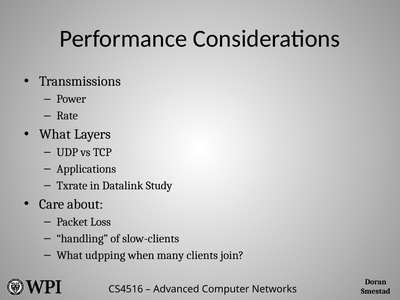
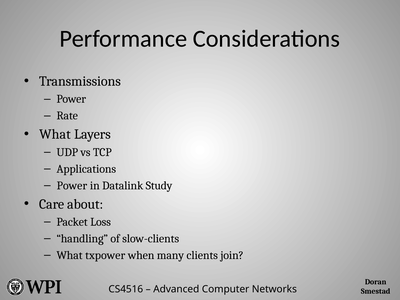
Txrate: Txrate -> Power (72, 186)
udpping: udpping -> txpower (105, 255)
